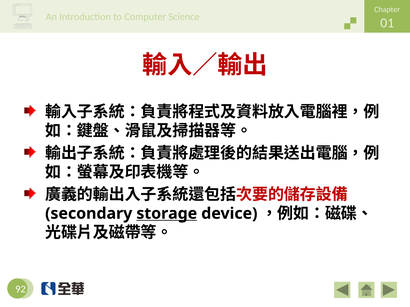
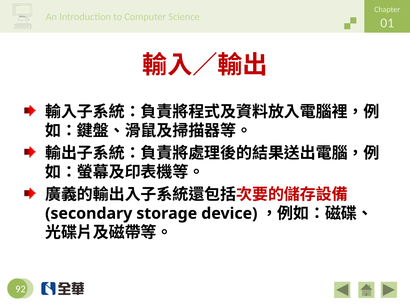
storage underline: present -> none (167, 214)
